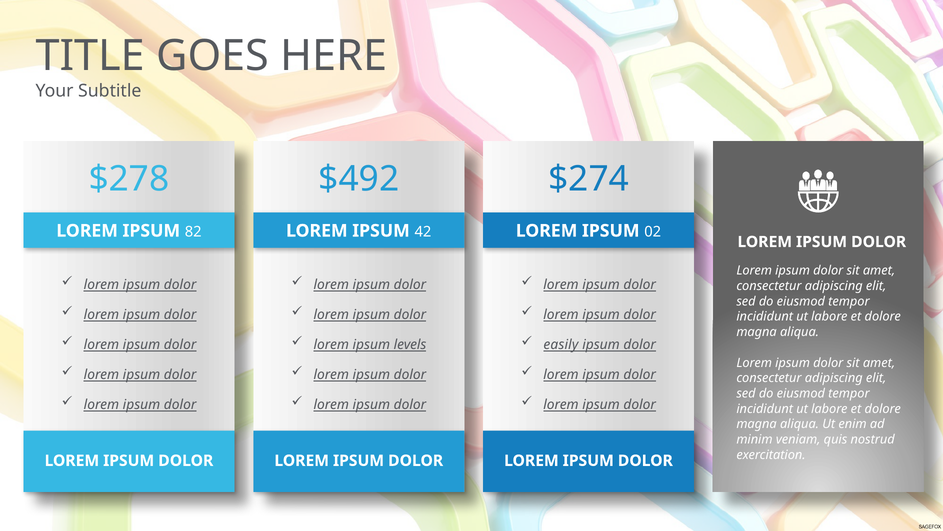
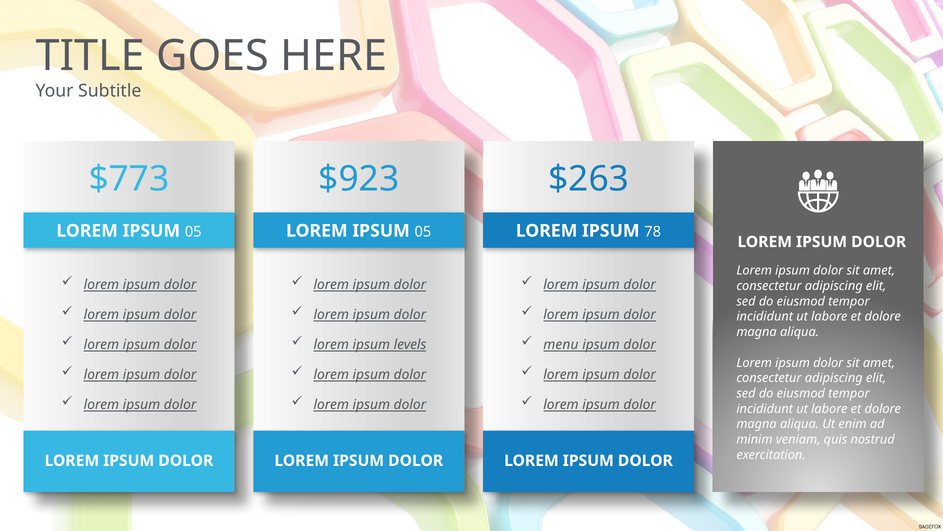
$278: $278 -> $773 (129, 179)
$492: $492 -> $923 (359, 179)
$274: $274 -> $263 (589, 179)
82: 82 -> 05 (193, 232)
42: 42 -> 05 (423, 232)
02: 02 -> 78 (653, 232)
easily: easily -> menu (561, 344)
